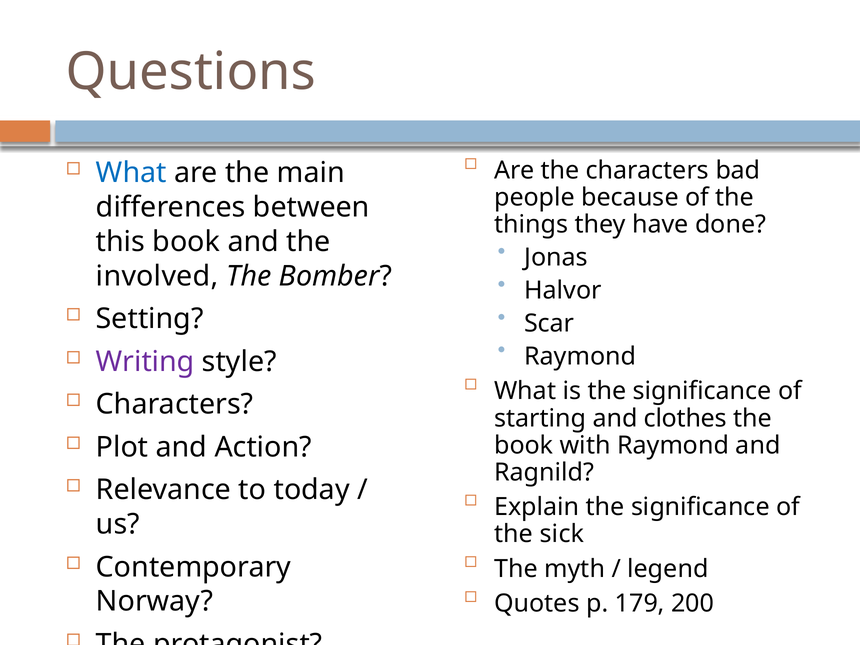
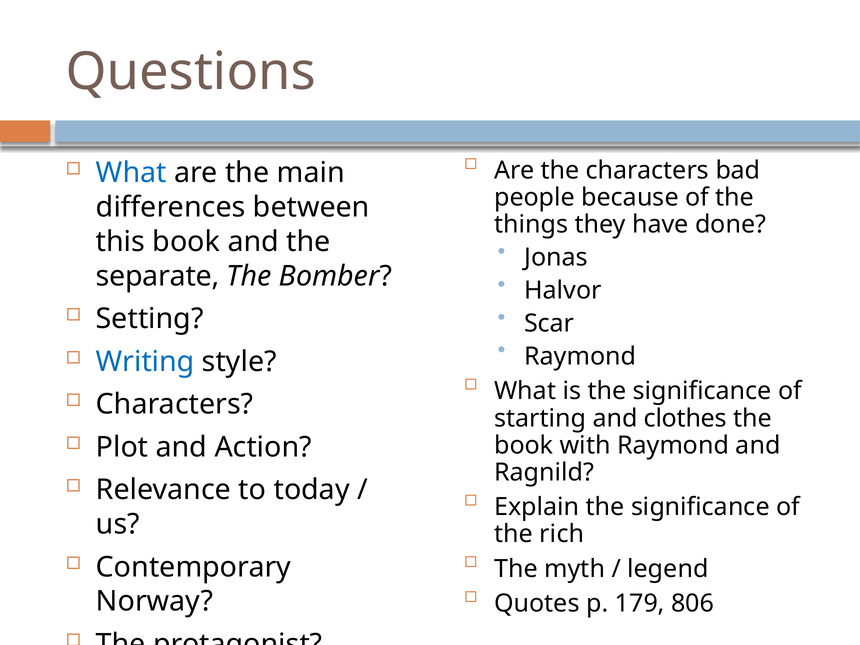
involved: involved -> separate (157, 276)
Writing colour: purple -> blue (145, 362)
sick: sick -> rich (562, 534)
200: 200 -> 806 (693, 603)
